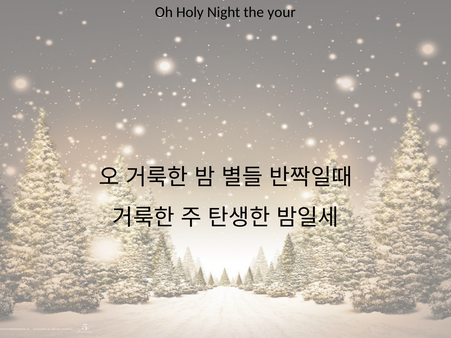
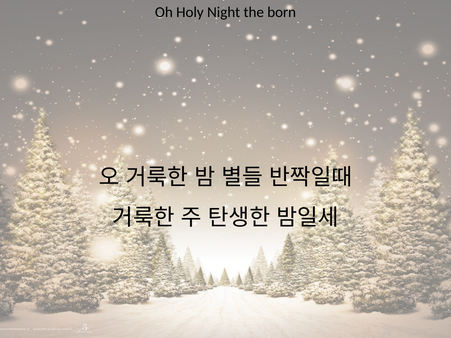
your: your -> born (282, 12)
